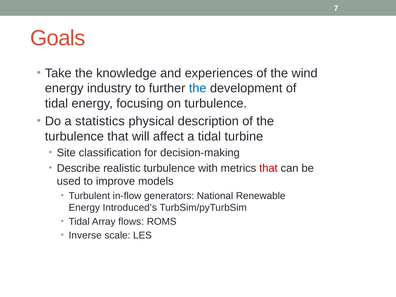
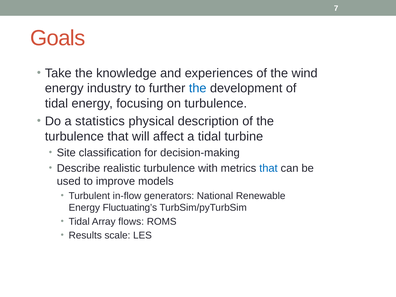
that colour: red -> blue (268, 168)
Introduced’s: Introduced’s -> Fluctuating’s (130, 208)
Inverse: Inverse -> Results (85, 235)
